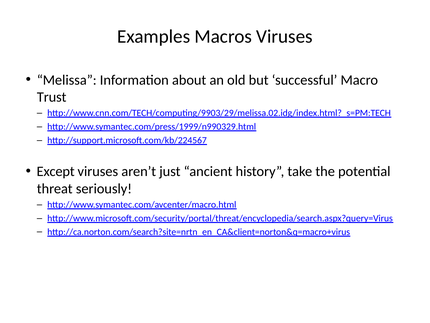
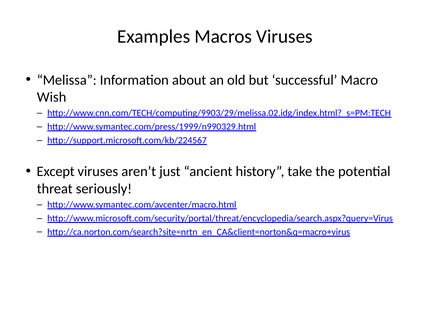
Trust: Trust -> Wish (52, 97)
